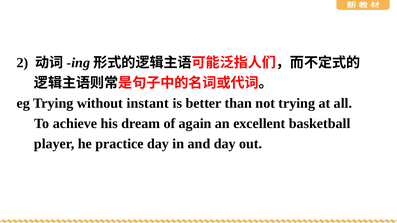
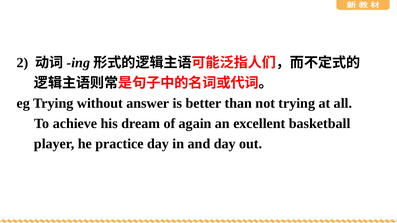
instant: instant -> answer (148, 103)
